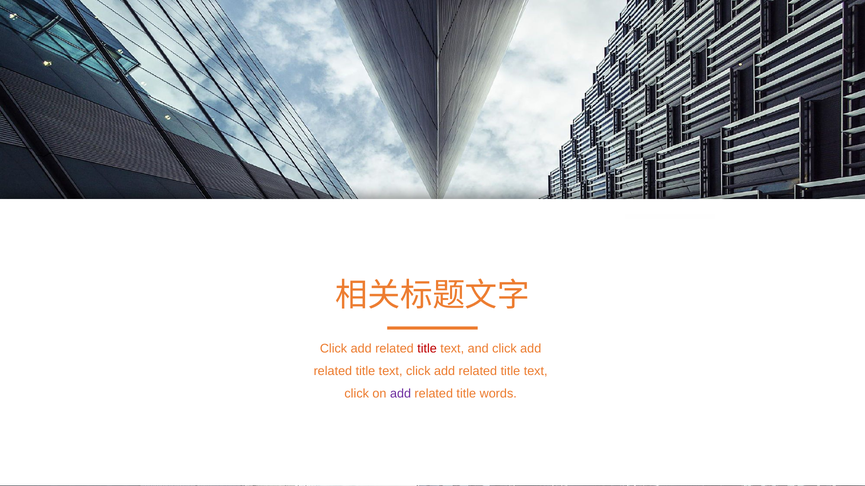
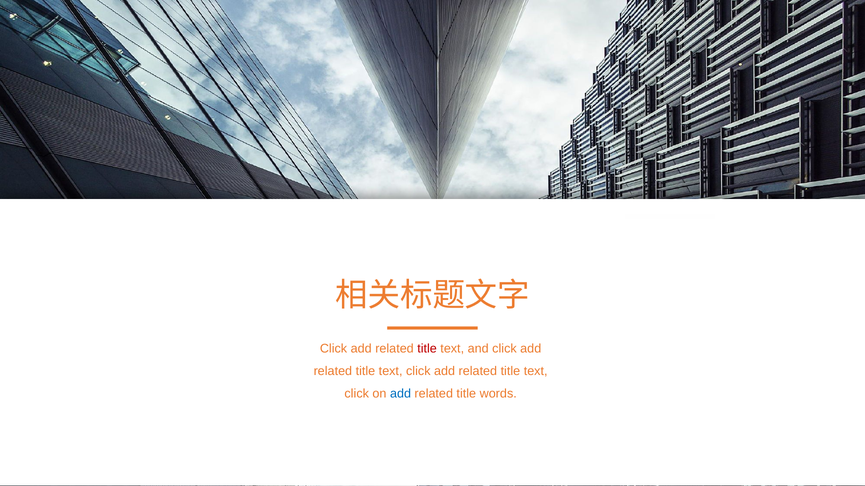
add colour: purple -> blue (401, 394)
